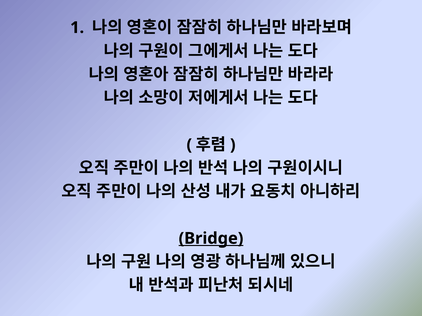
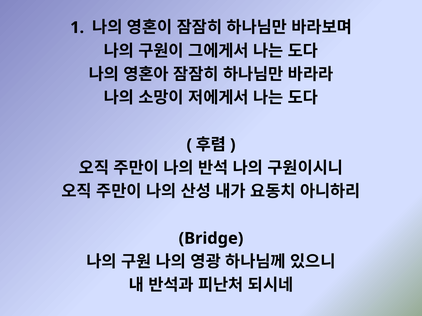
Bridge underline: present -> none (211, 239)
